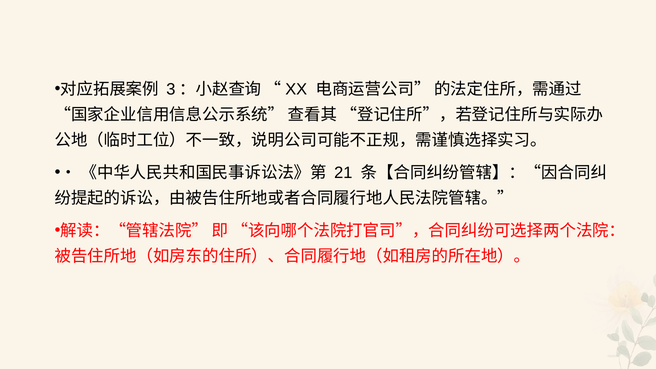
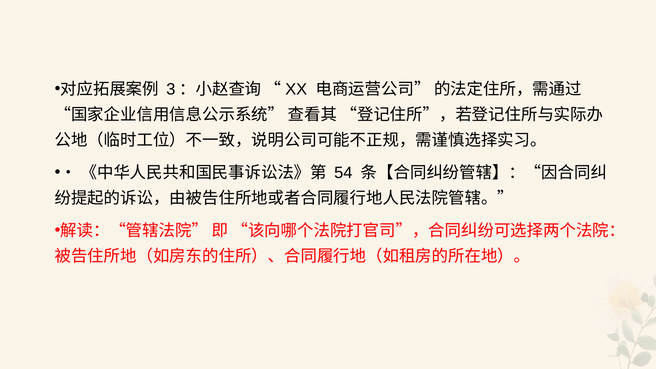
21: 21 -> 54 (343, 173)
